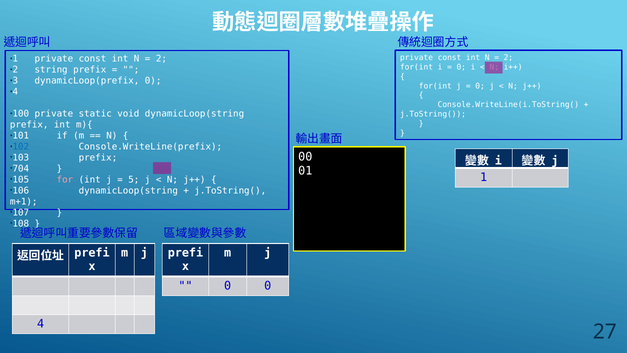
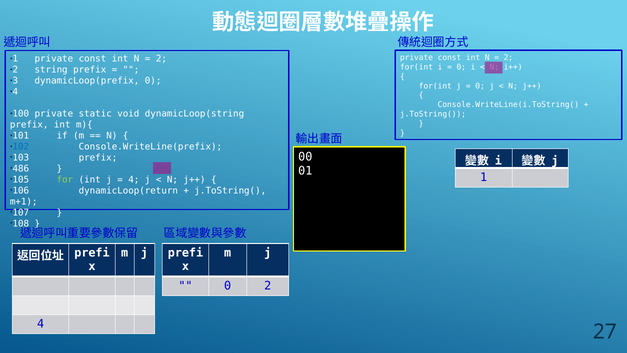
704: 704 -> 486 (21, 169)
for colour: pink -> light green (65, 180)
5: 5 -> 4 (134, 180)
106 dynamicLoop(string: dynamicLoop(string -> dynamicLoop(return (128, 191)
0 0: 0 -> 2 (268, 286)
